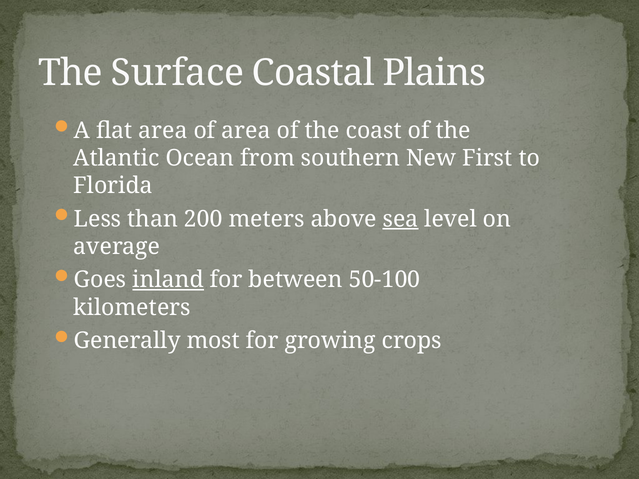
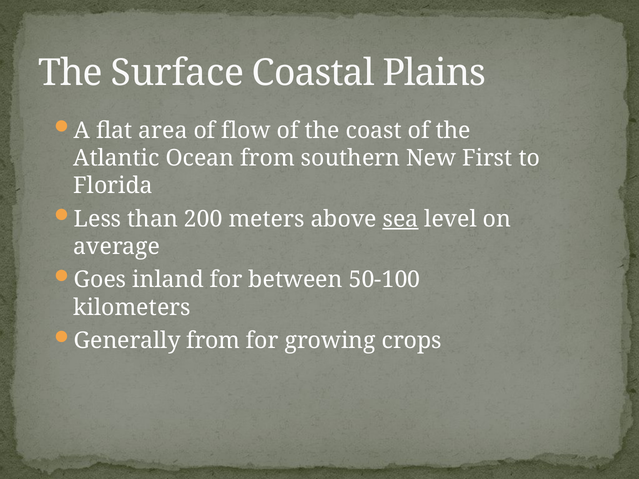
of area: area -> flow (246, 130)
inland underline: present -> none (168, 280)
Generally most: most -> from (213, 341)
